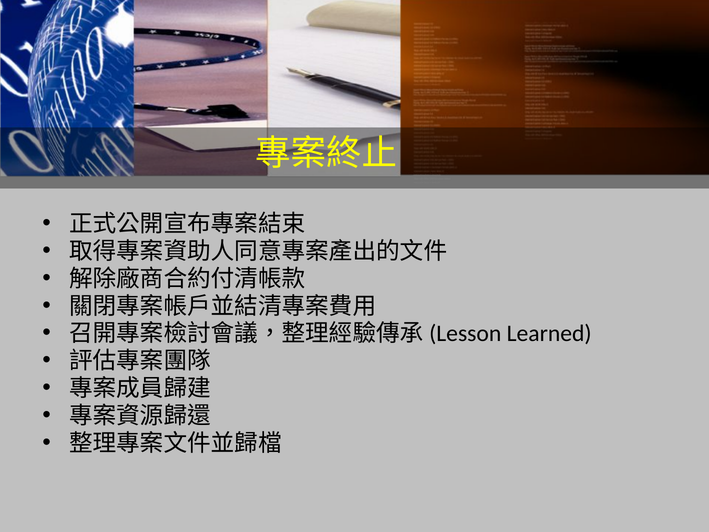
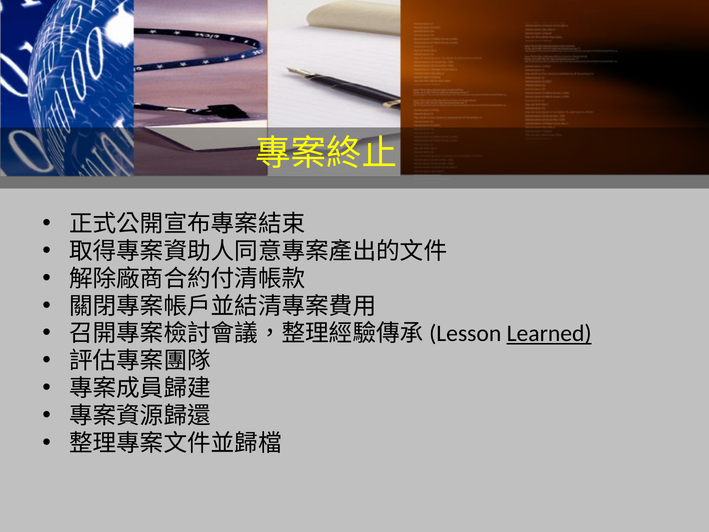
Learned underline: none -> present (549, 333)
